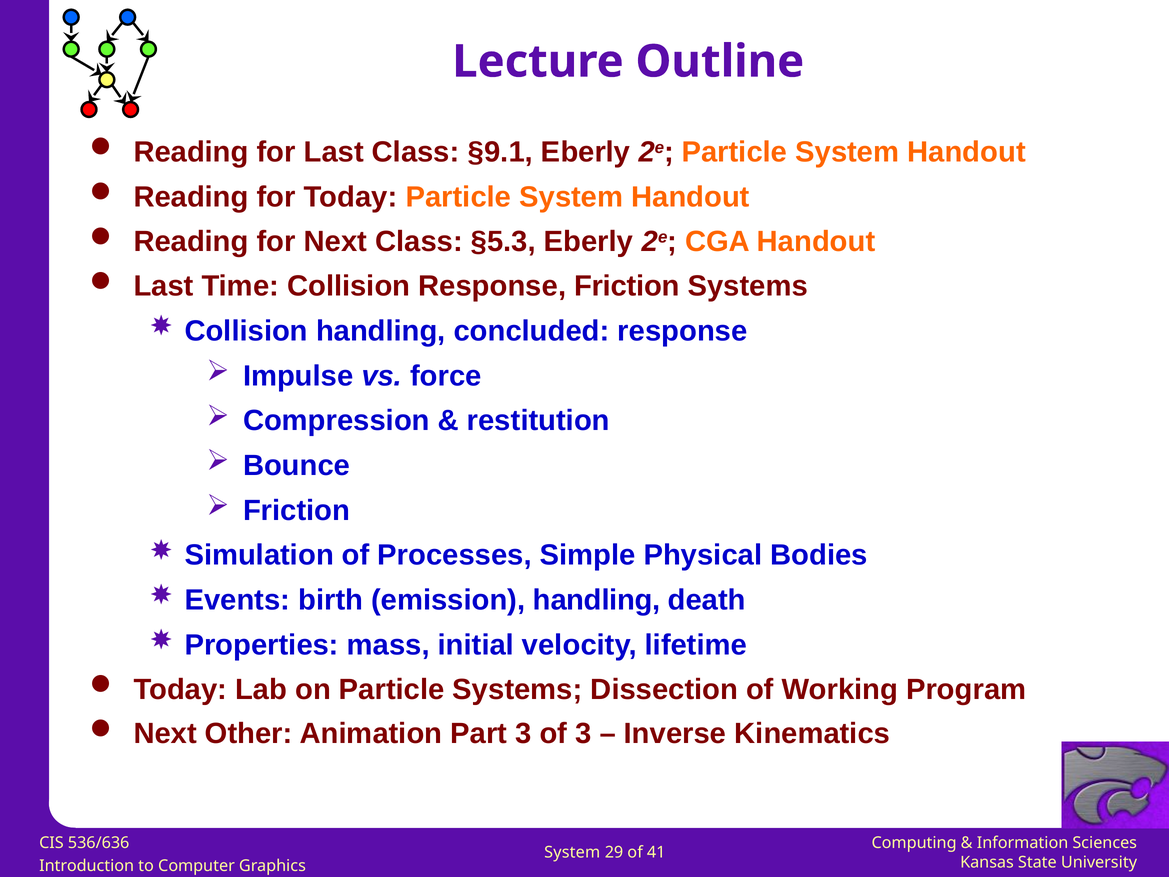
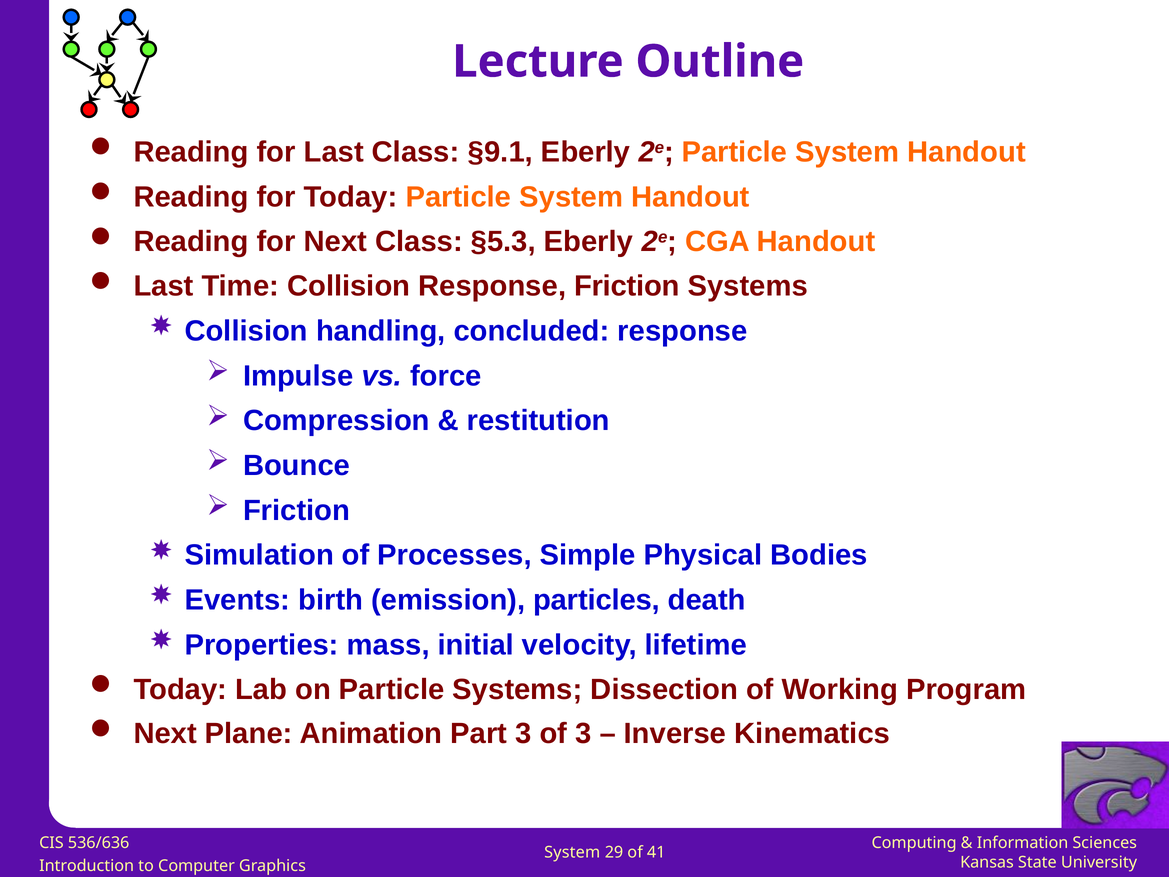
emission handling: handling -> particles (597, 600)
Other: Other -> Plane (249, 734)
